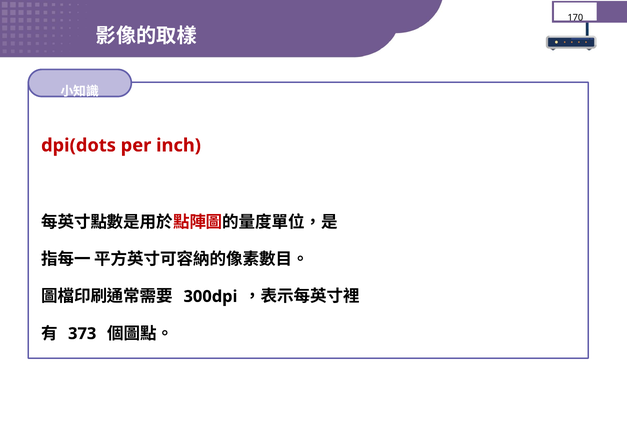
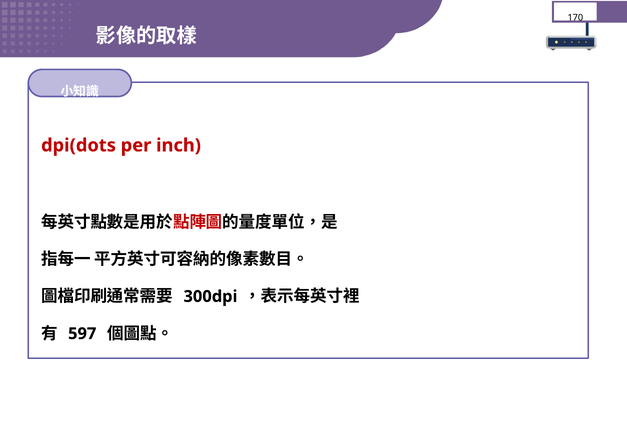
373: 373 -> 597 (82, 334)
